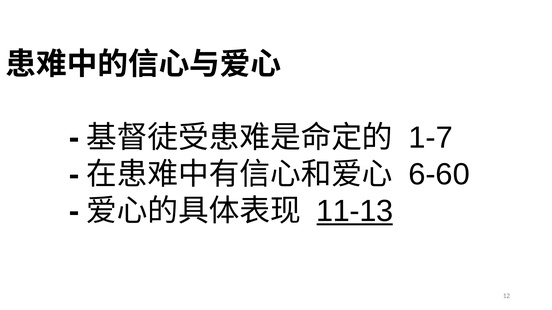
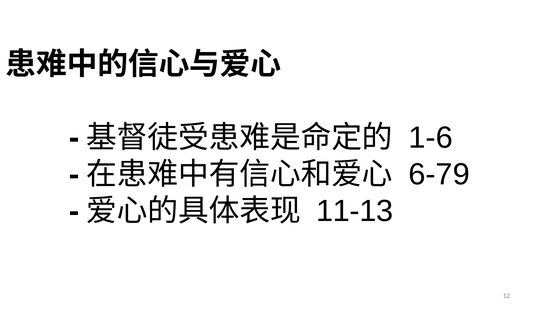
1-7: 1-7 -> 1-6 (431, 138)
6-60: 6-60 -> 6-79 (439, 175)
11-13 underline: present -> none (355, 212)
